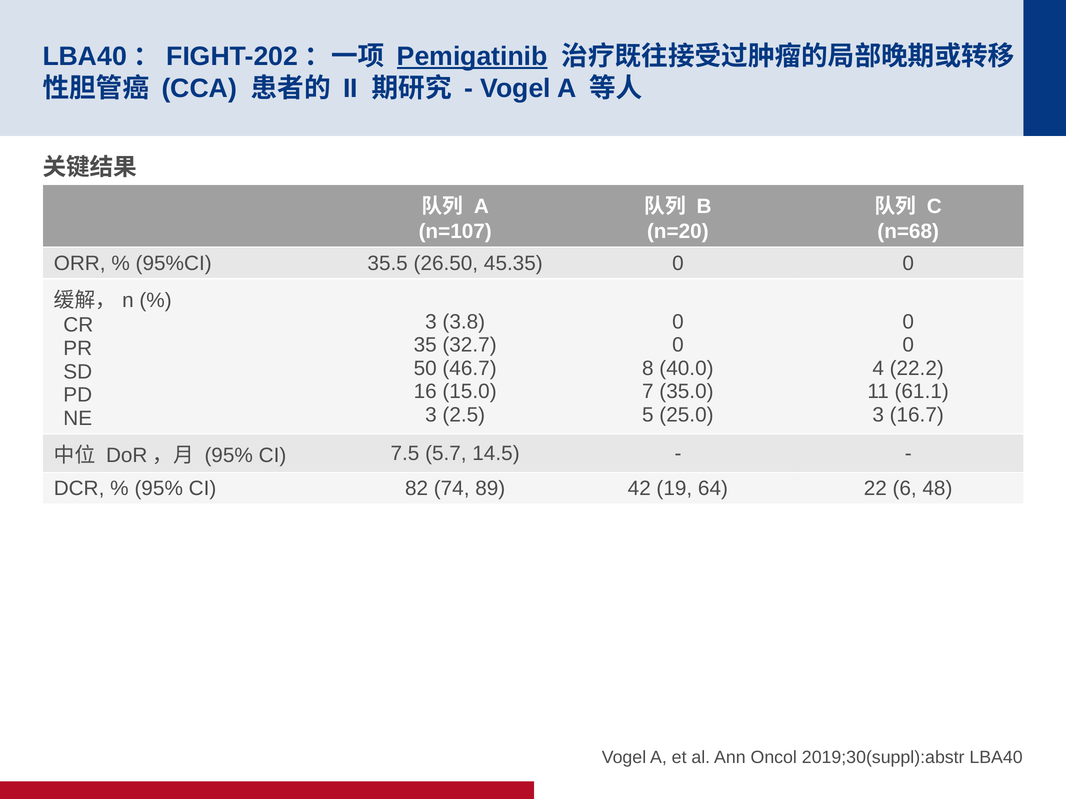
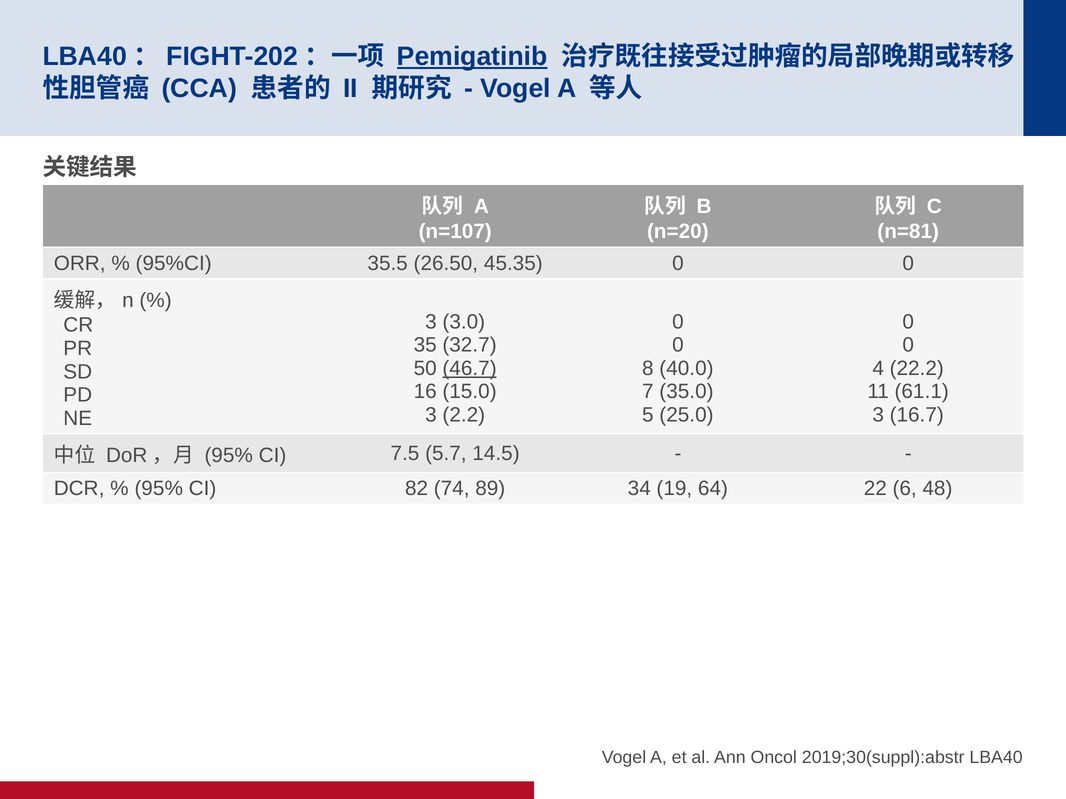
n=68: n=68 -> n=81 (908, 232)
3.8: 3.8 -> 3.0 (464, 322)
46.7 underline: none -> present (470, 368)
2.5: 2.5 -> 2.2 (464, 415)
42: 42 -> 34 (639, 489)
